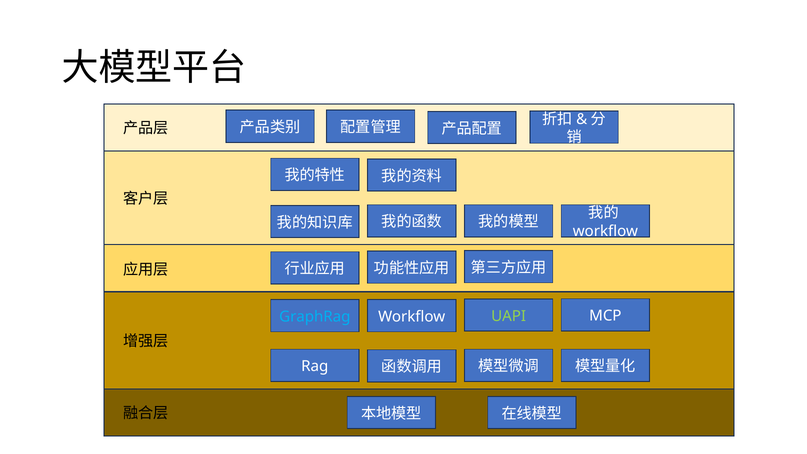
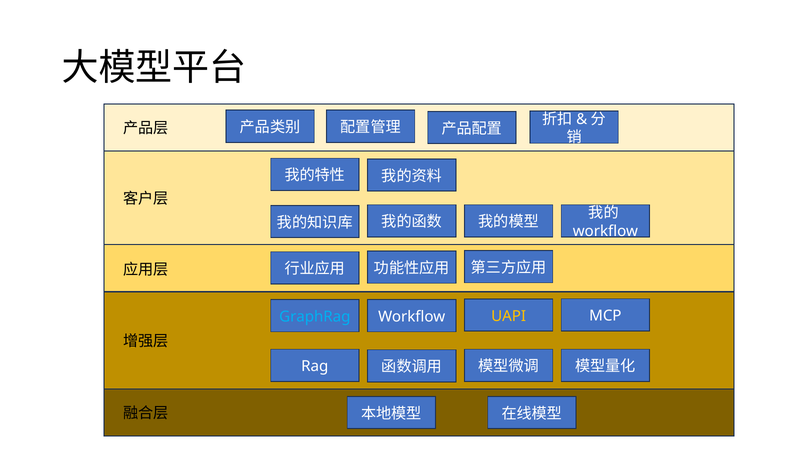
UAPI colour: light green -> yellow (509, 316)
